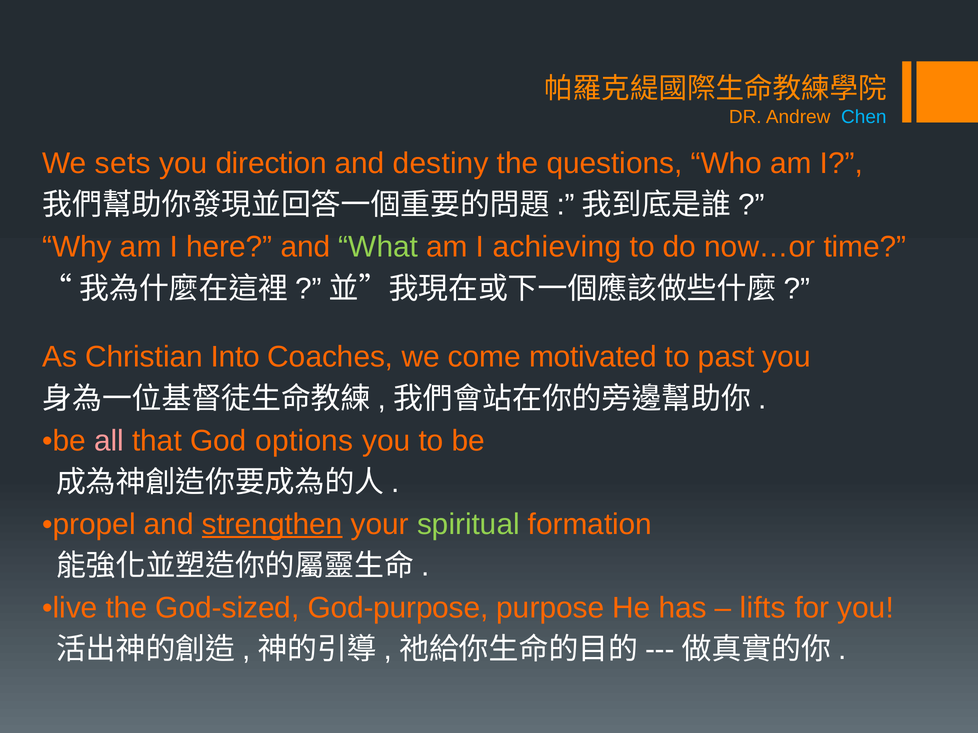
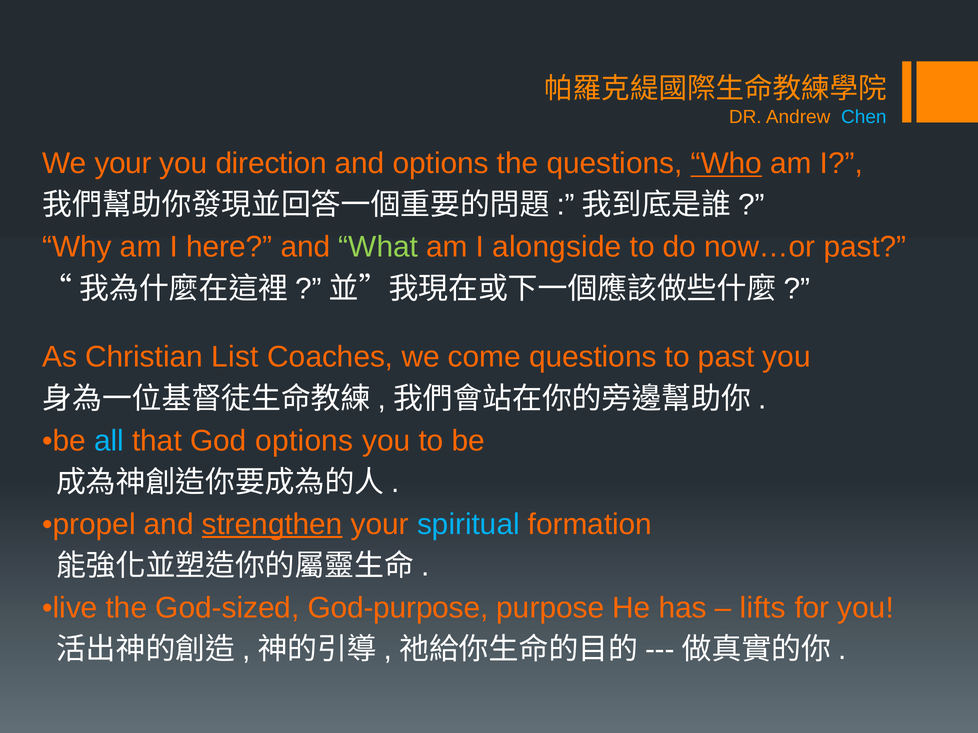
We sets: sets -> your (123, 163)
and destiny: destiny -> options (441, 163)
Who underline: none -> present (726, 163)
achieving: achieving -> alongside (557, 247)
now…or time: time -> past (865, 247)
Into: Into -> List (235, 357)
come motivated: motivated -> questions (593, 357)
all colour: pink -> light blue (109, 441)
spiritual colour: light green -> light blue (468, 525)
